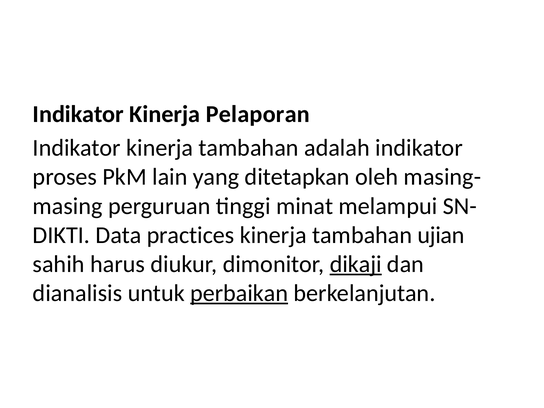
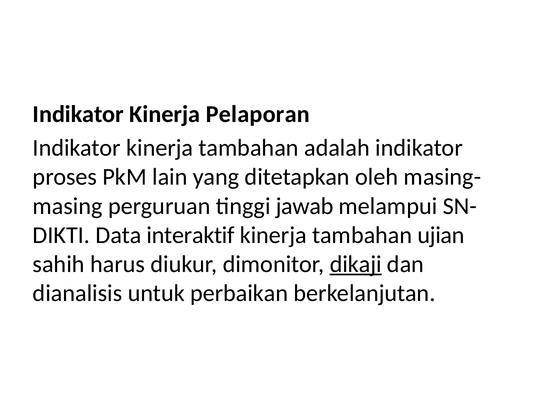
minat: minat -> jawab (305, 206)
practices: practices -> interaktif (191, 235)
perbaikan underline: present -> none (239, 293)
